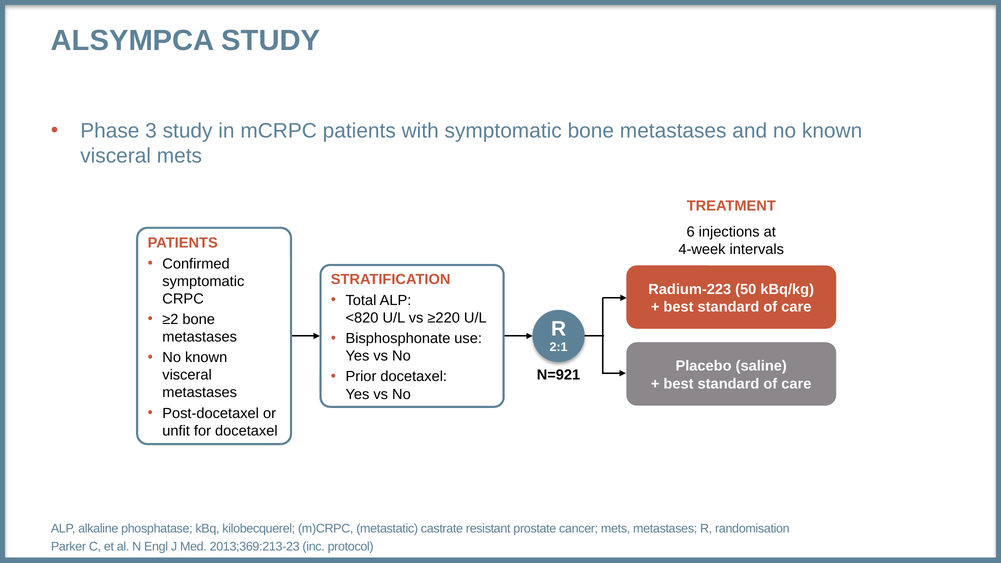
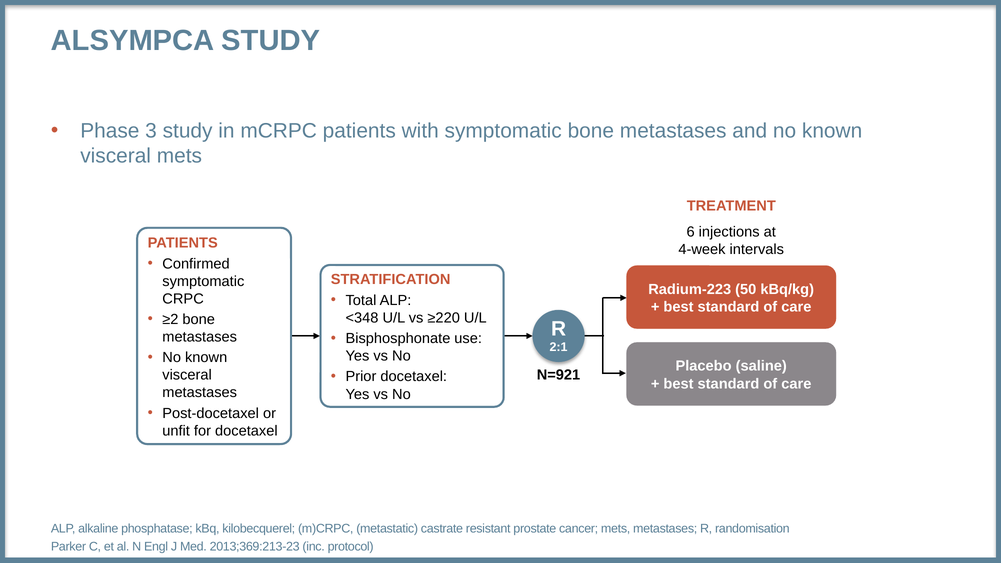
<820: <820 -> <348 (362, 318)
